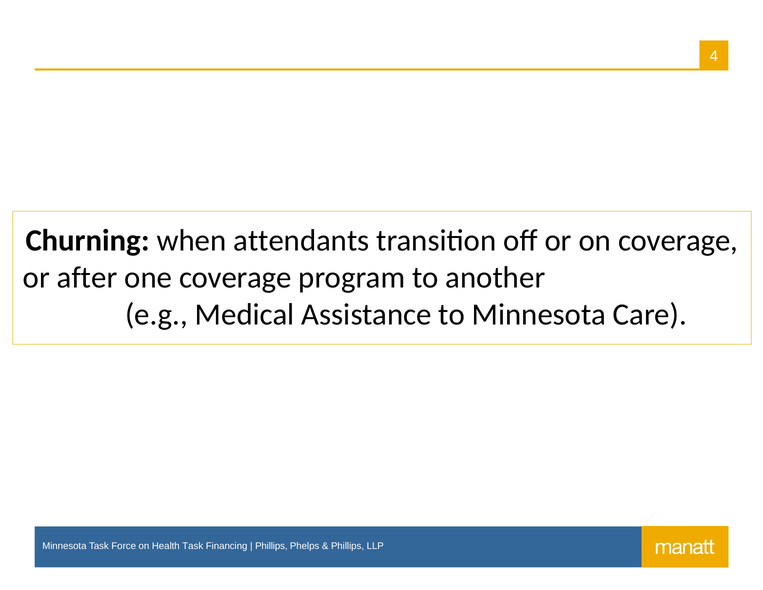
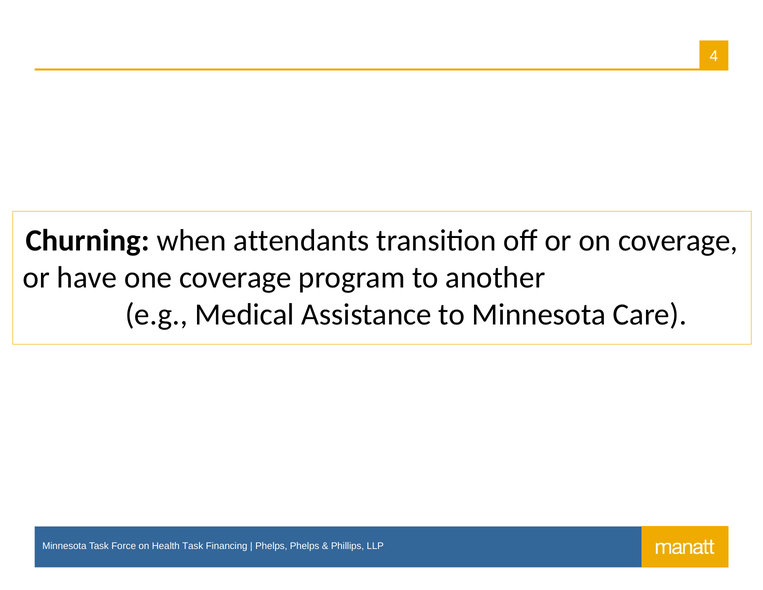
after: after -> have (87, 278)
Phillips: Phillips -> Phelps (271, 546)
